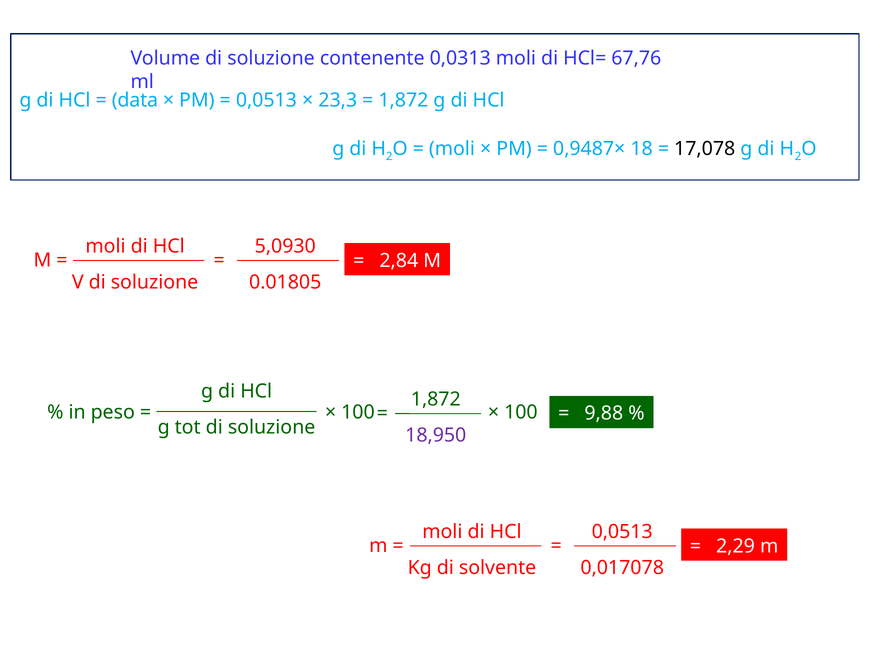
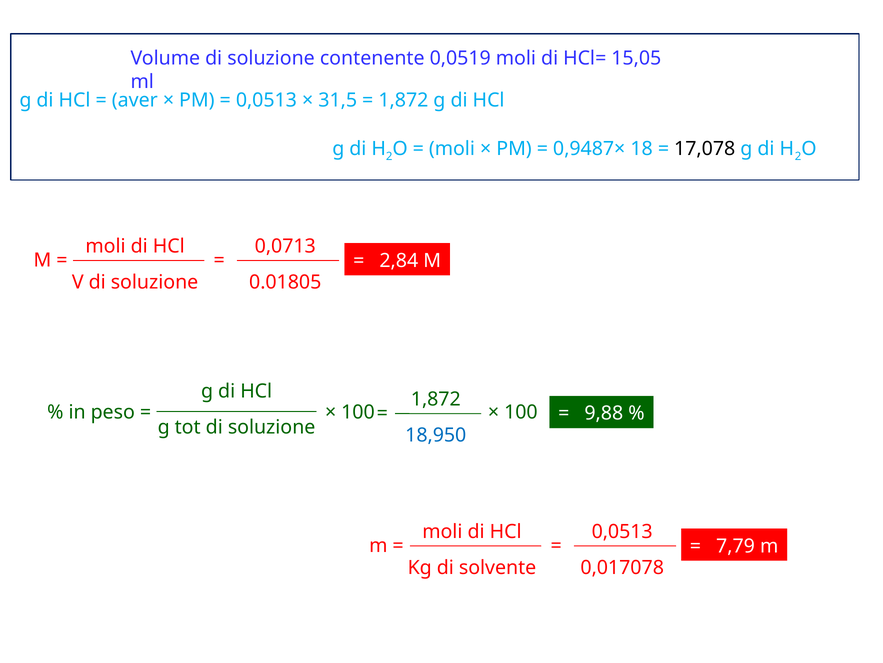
0,0313: 0,0313 -> 0,0519 (460, 58)
67,76: 67,76 -> 15,05 (636, 58)
data: data -> aver (135, 100)
23,3: 23,3 -> 31,5 (338, 100)
5,0930: 5,0930 -> 0,0713 (285, 246)
18,950 colour: purple -> blue (436, 435)
2,29: 2,29 -> 7,79 (736, 545)
